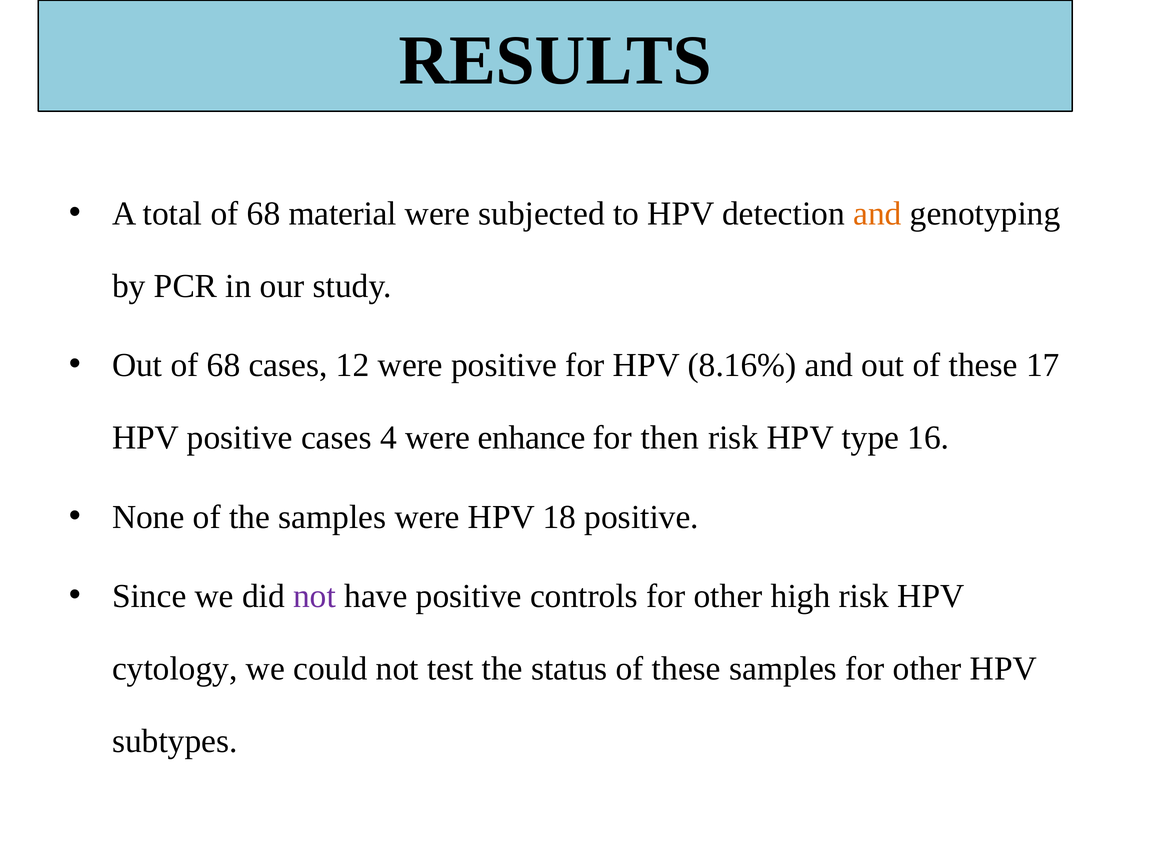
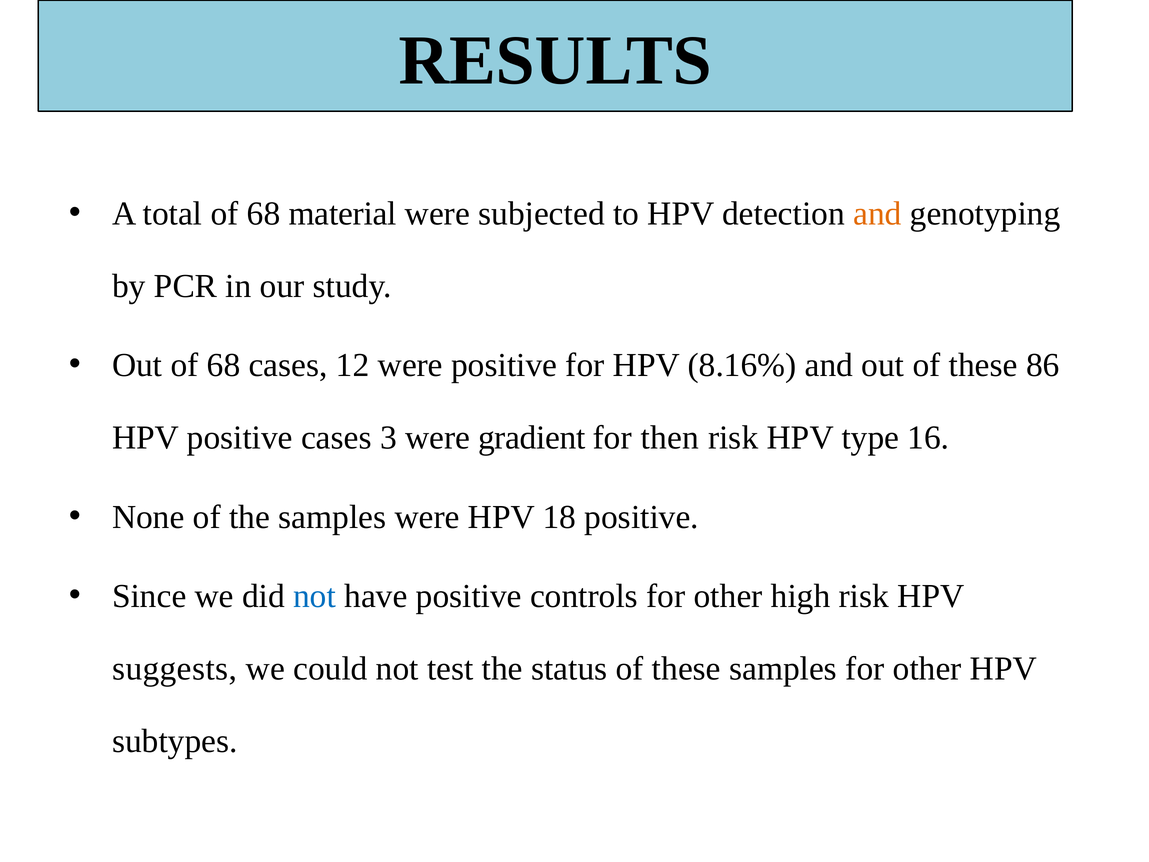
17: 17 -> 86 (1043, 365)
4: 4 -> 3 (388, 438)
enhance: enhance -> gradient (532, 438)
not colour: purple -> blue (315, 596)
cytology: cytology -> suggests (175, 668)
